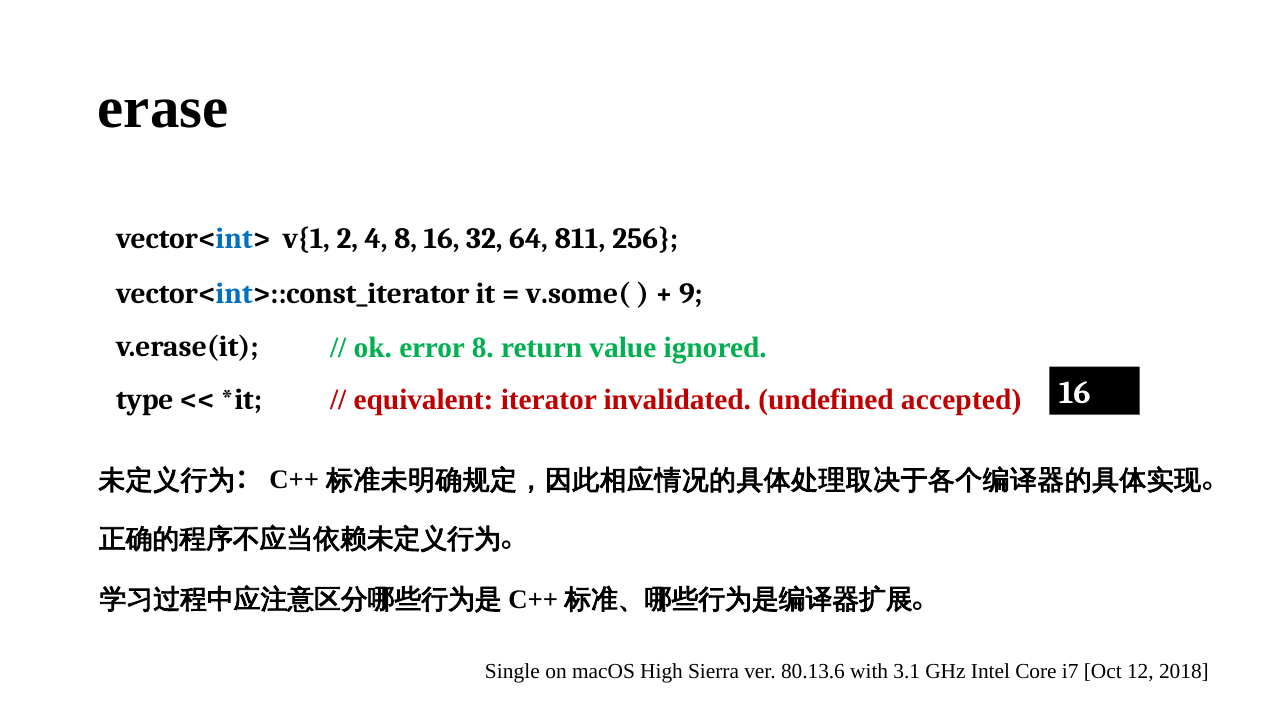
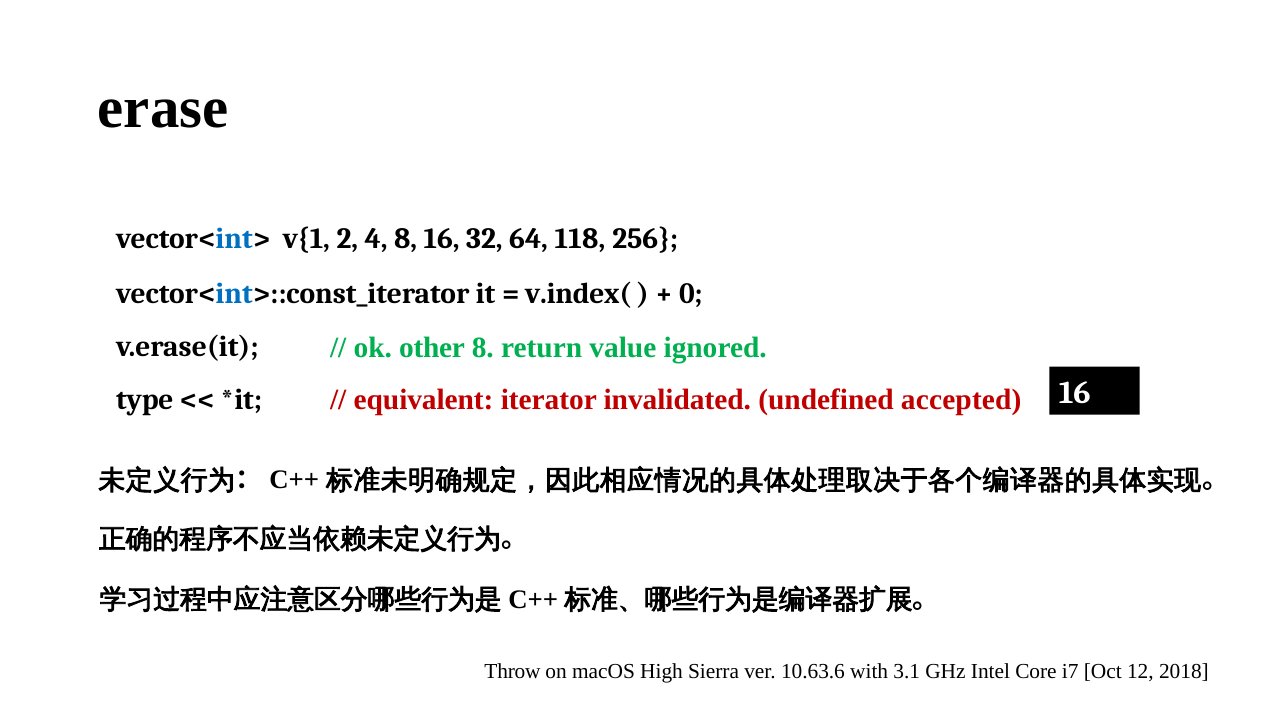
811: 811 -> 118 (580, 239)
v.some(: v.some( -> v.index( (578, 294)
9: 9 -> 0 (691, 294)
error: error -> other (432, 348)
Single: Single -> Throw (513, 672)
80.13.6: 80.13.6 -> 10.63.6 (813, 672)
